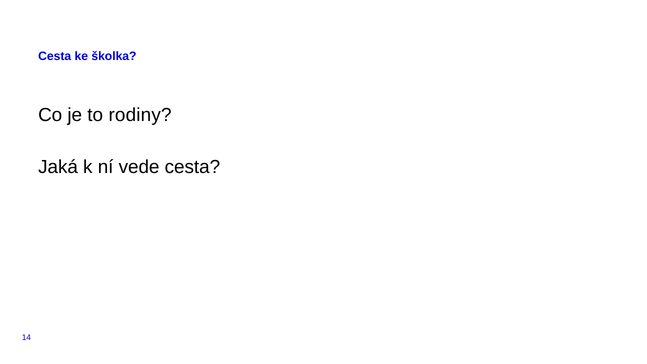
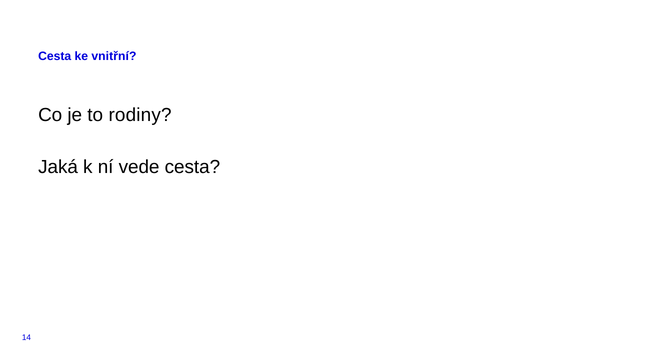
školka: školka -> vnitřní (114, 56)
